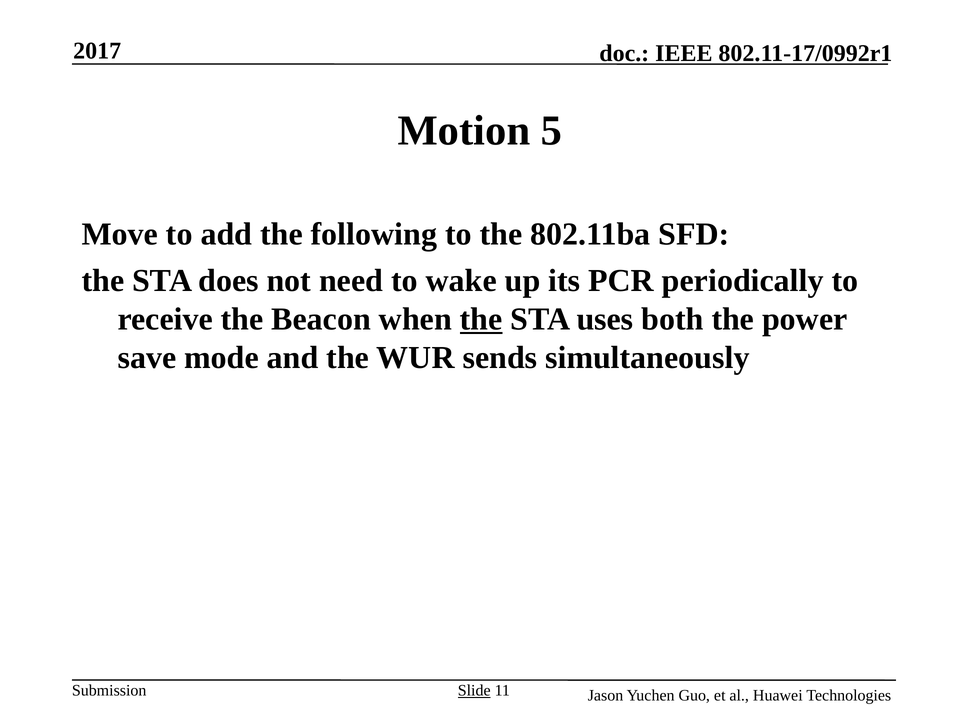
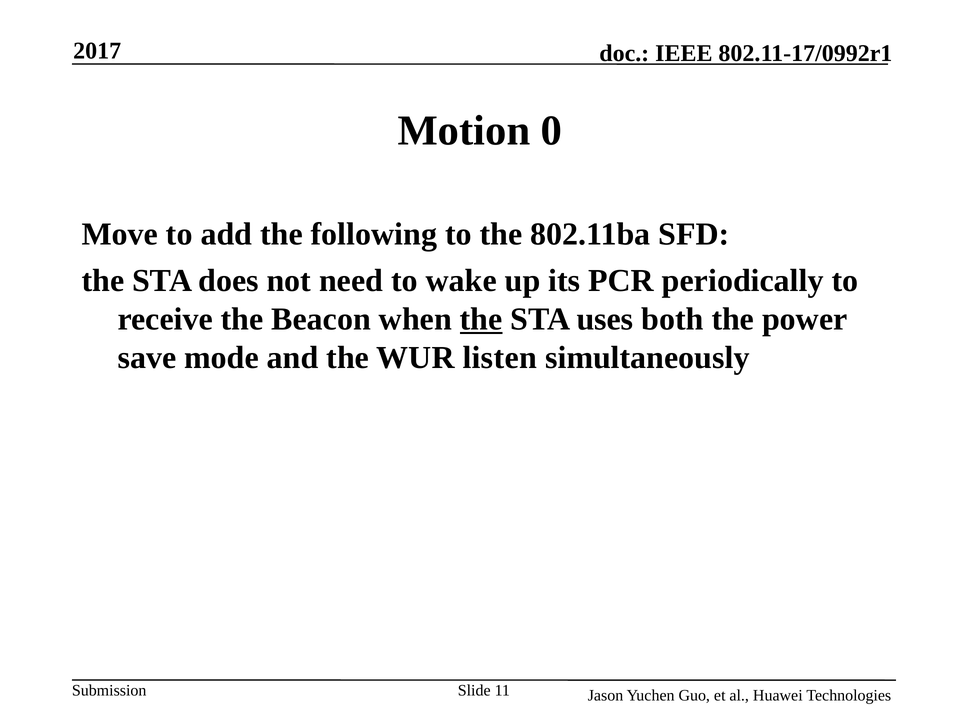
5: 5 -> 0 (552, 131)
sends: sends -> listen (500, 357)
Slide underline: present -> none (474, 691)
